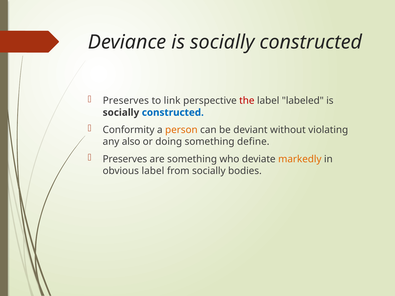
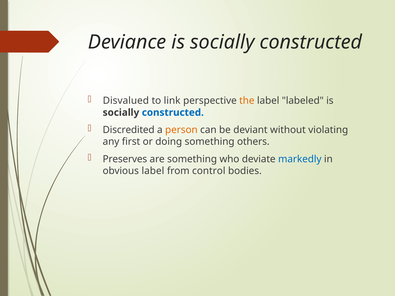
Preserves: Preserves -> Disvalued (126, 101)
the colour: red -> orange (247, 101)
Conformity: Conformity -> Discredited (129, 130)
also: also -> first (131, 142)
define: define -> others (253, 142)
markedly colour: orange -> blue (300, 159)
from socially: socially -> control (209, 171)
